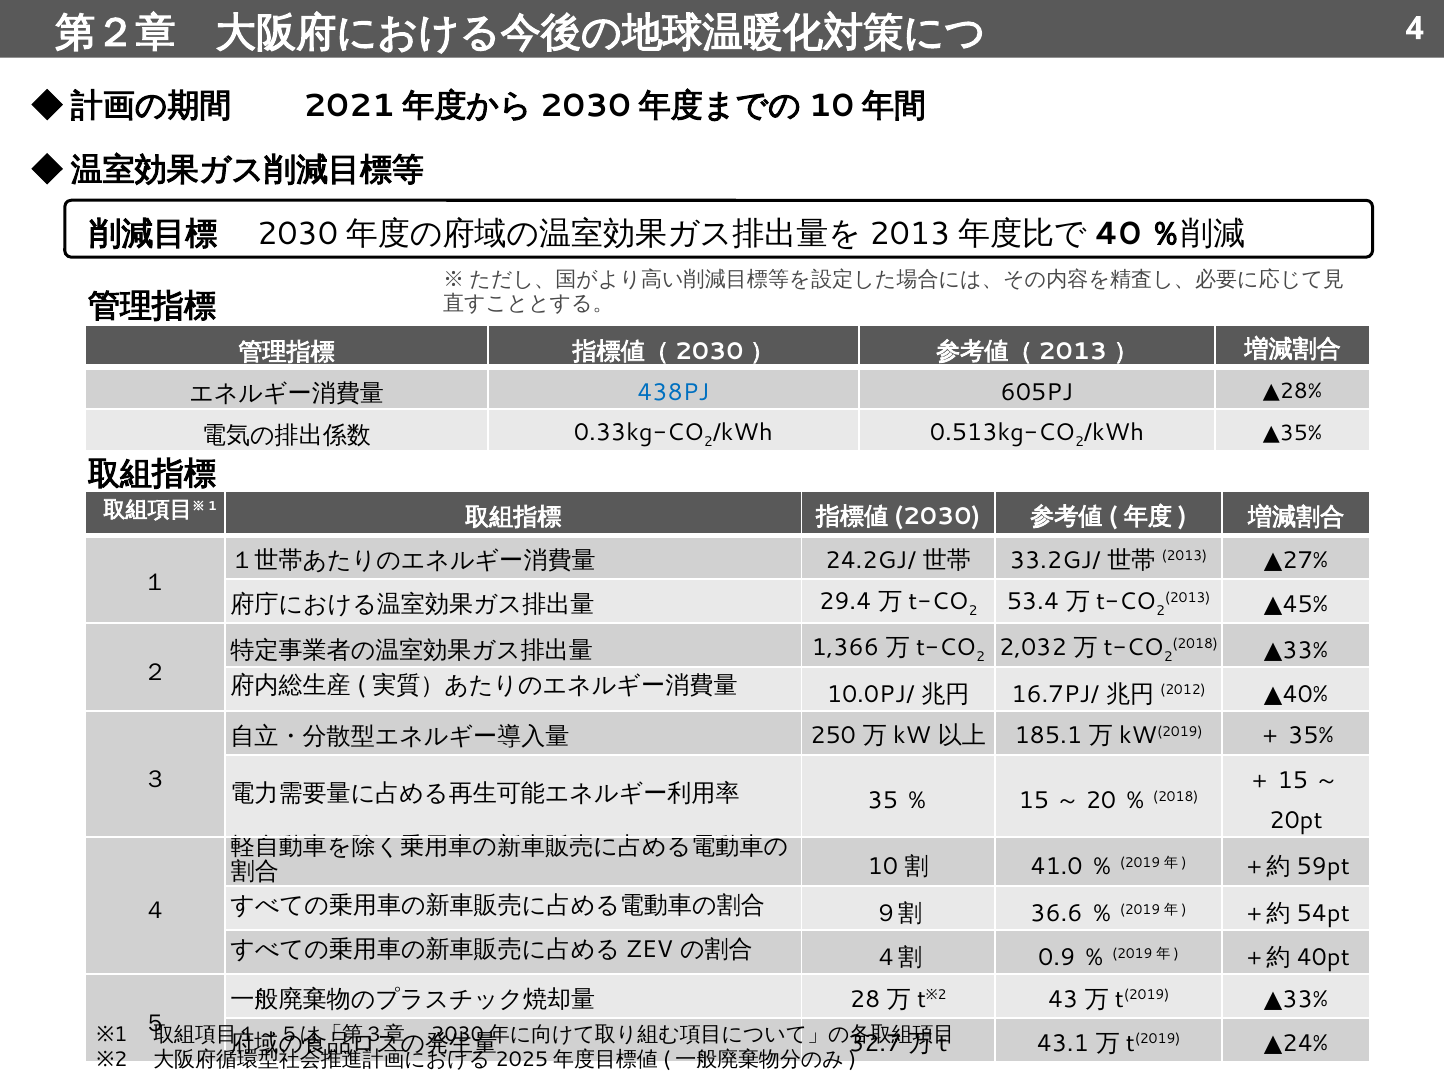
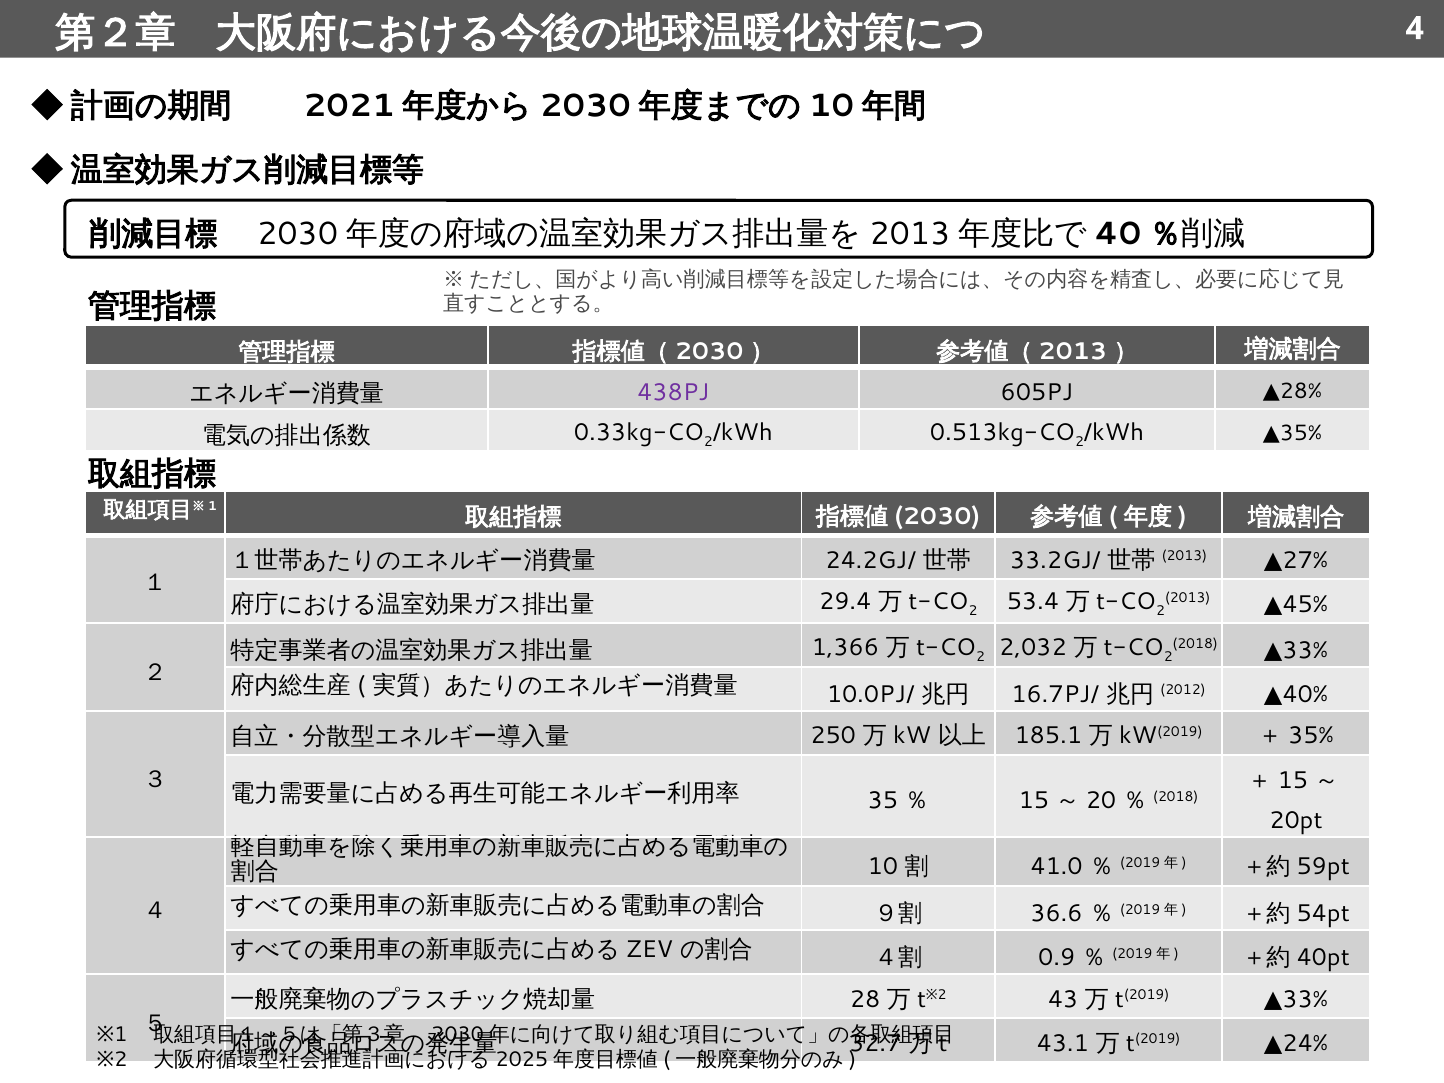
438PJ colour: blue -> purple (673, 393)
